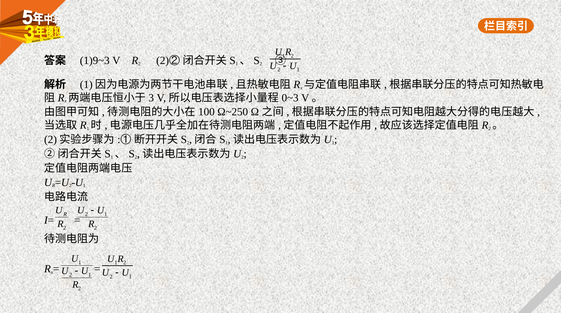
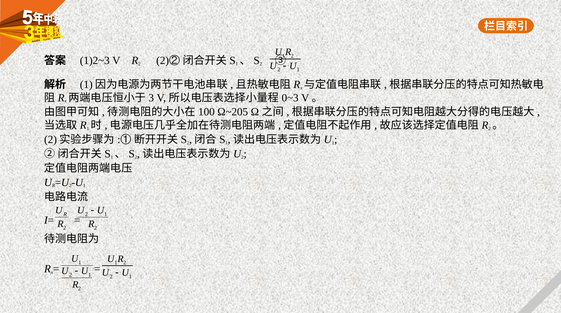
1)9~3: 1)9~3 -> 1)2~3 (95, 61)
Ω~250: Ω~250 -> Ω~205 (233, 112)
